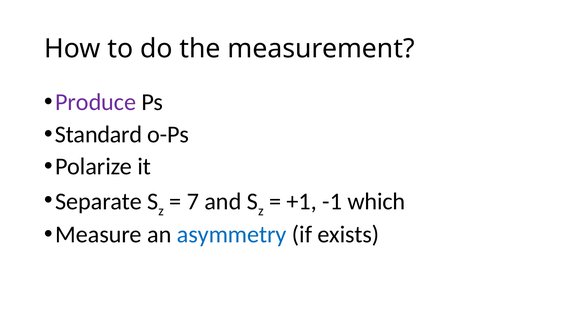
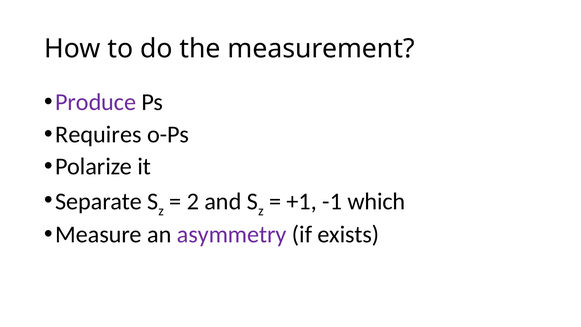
Standard: Standard -> Requires (98, 134)
7: 7 -> 2 (193, 201)
asymmetry colour: blue -> purple (232, 234)
